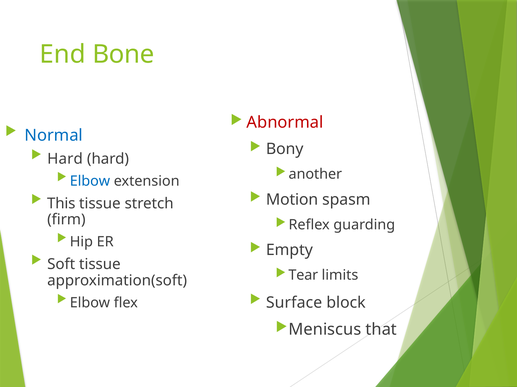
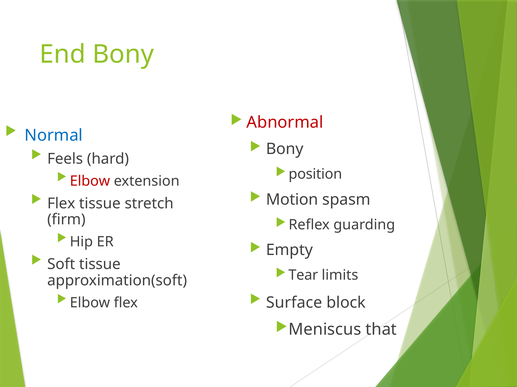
End Bone: Bone -> Bony (123, 54)
Hard: Hard -> Feels (65, 159)
another: another -> position (315, 174)
Elbow colour: blue -> red (90, 181)
This: This -> Flex (61, 204)
